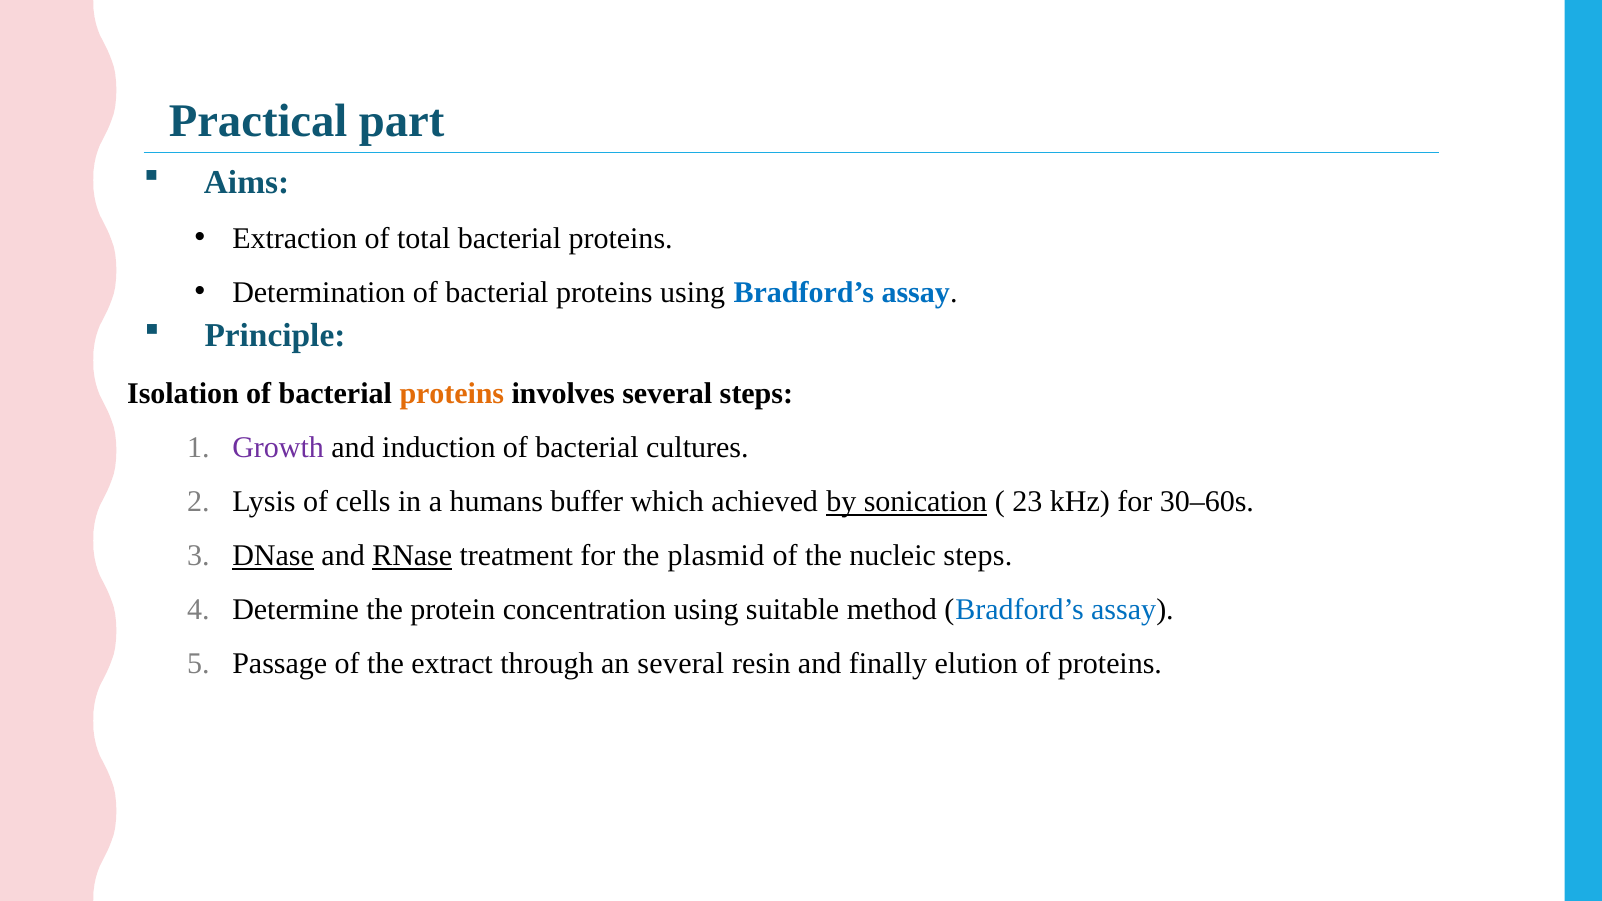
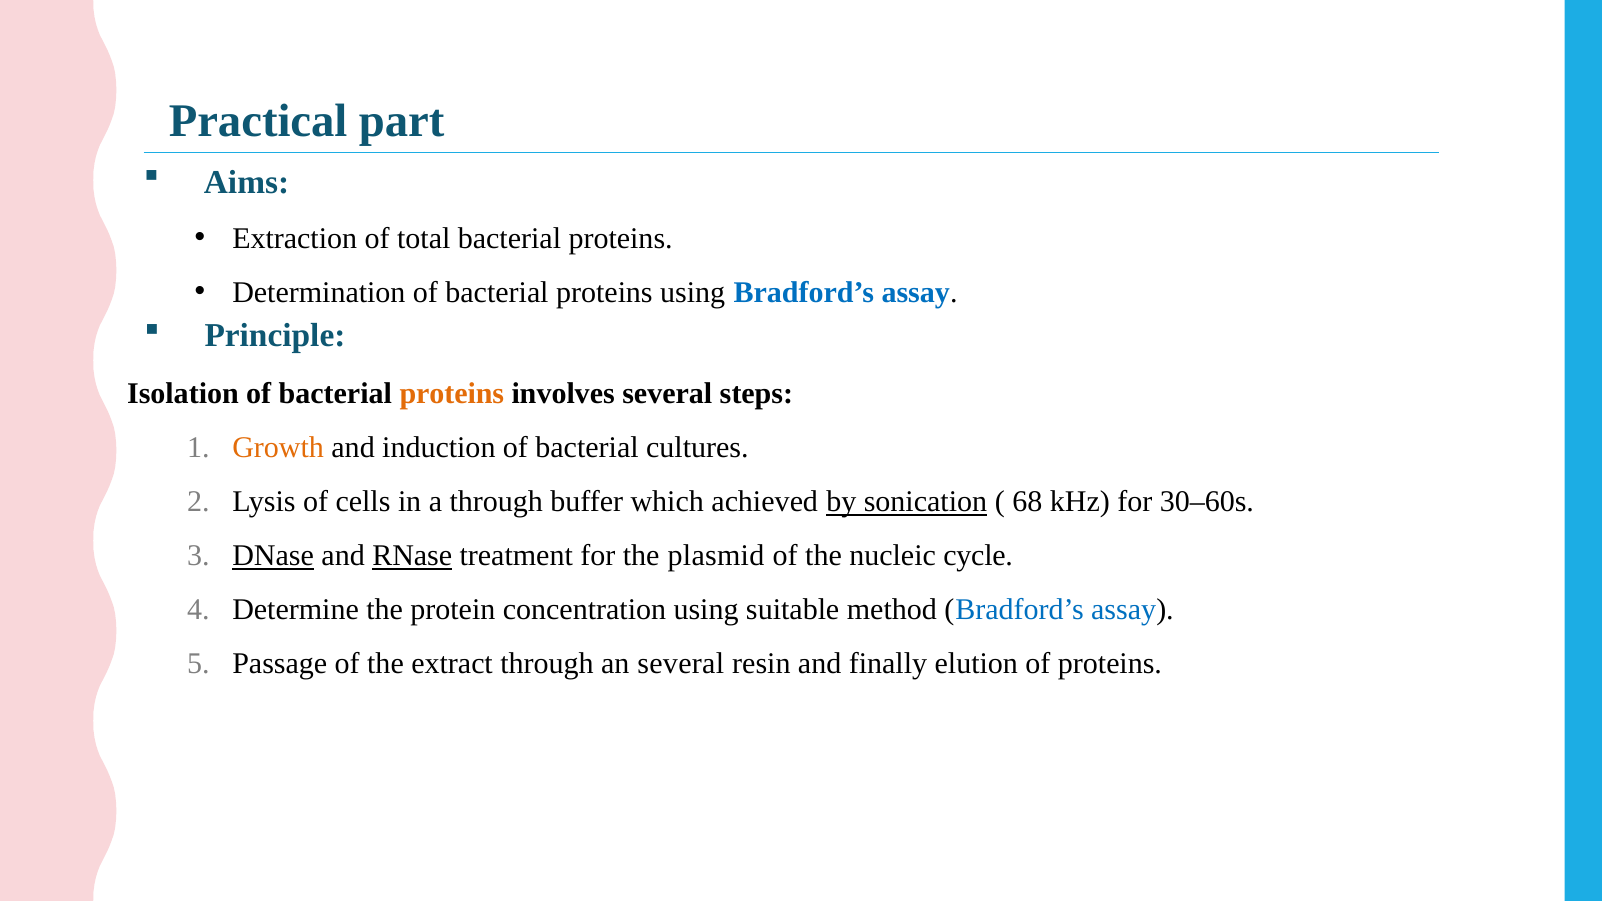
Growth colour: purple -> orange (278, 448)
a humans: humans -> through (496, 502)
23: 23 -> 68 (1027, 502)
nucleic steps: steps -> cycle (978, 556)
